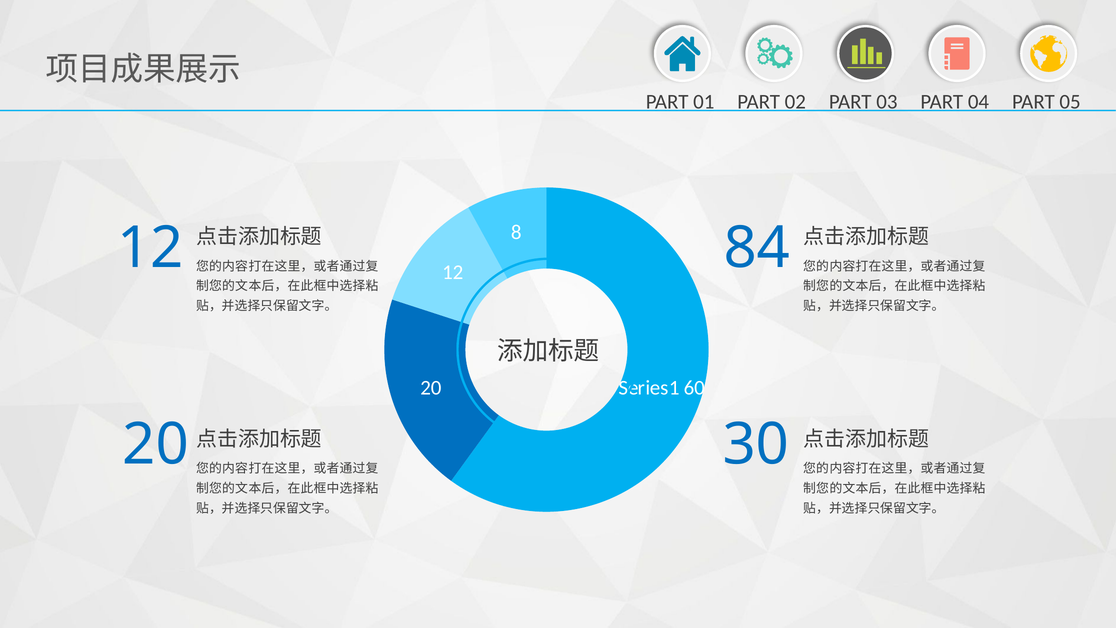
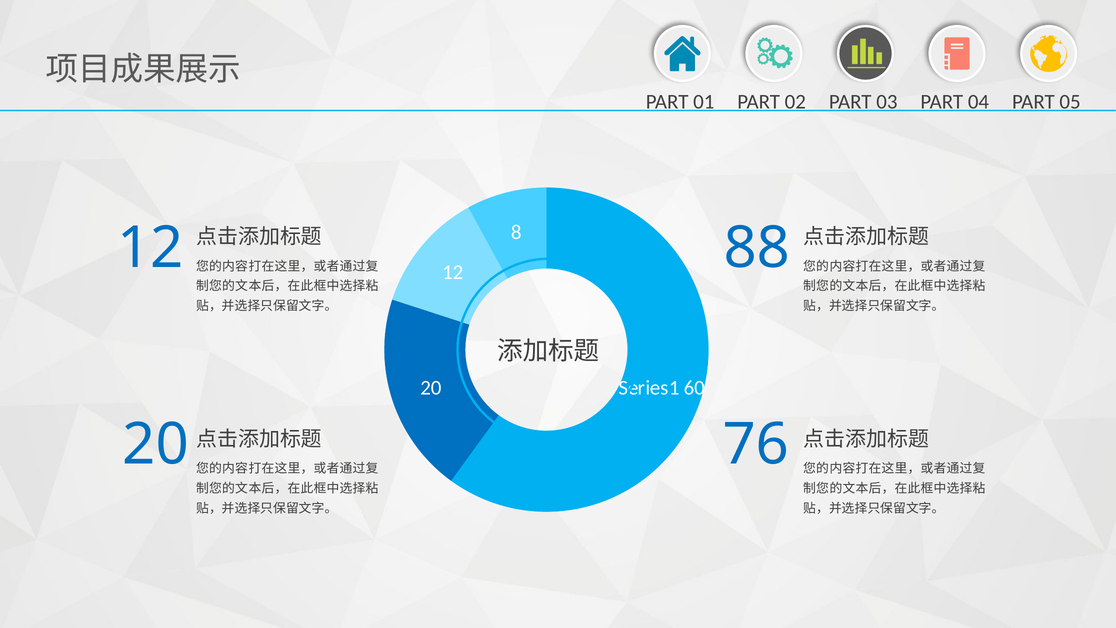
84: 84 -> 88 (757, 248)
30: 30 -> 76 (756, 444)
